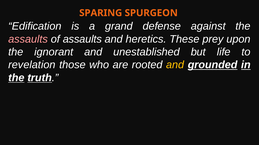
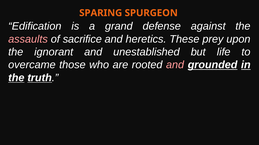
of assaults: assaults -> sacrifice (82, 39)
revelation: revelation -> overcame (32, 65)
and colour: yellow -> pink (175, 65)
